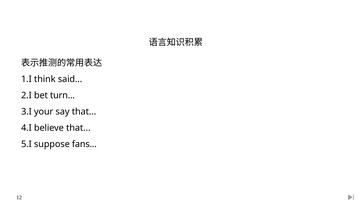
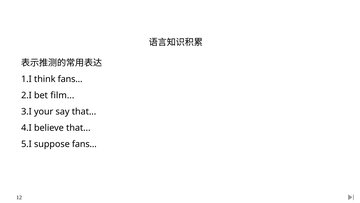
think said: said -> fans (70, 79)
turn: turn -> film (62, 95)
